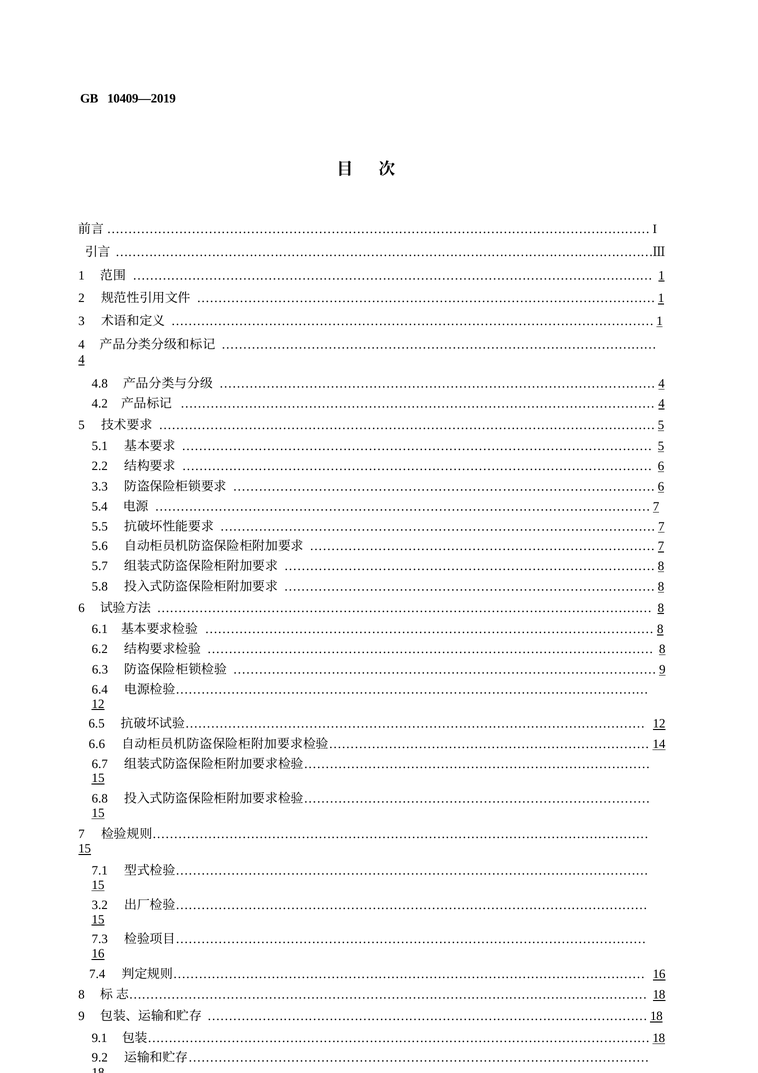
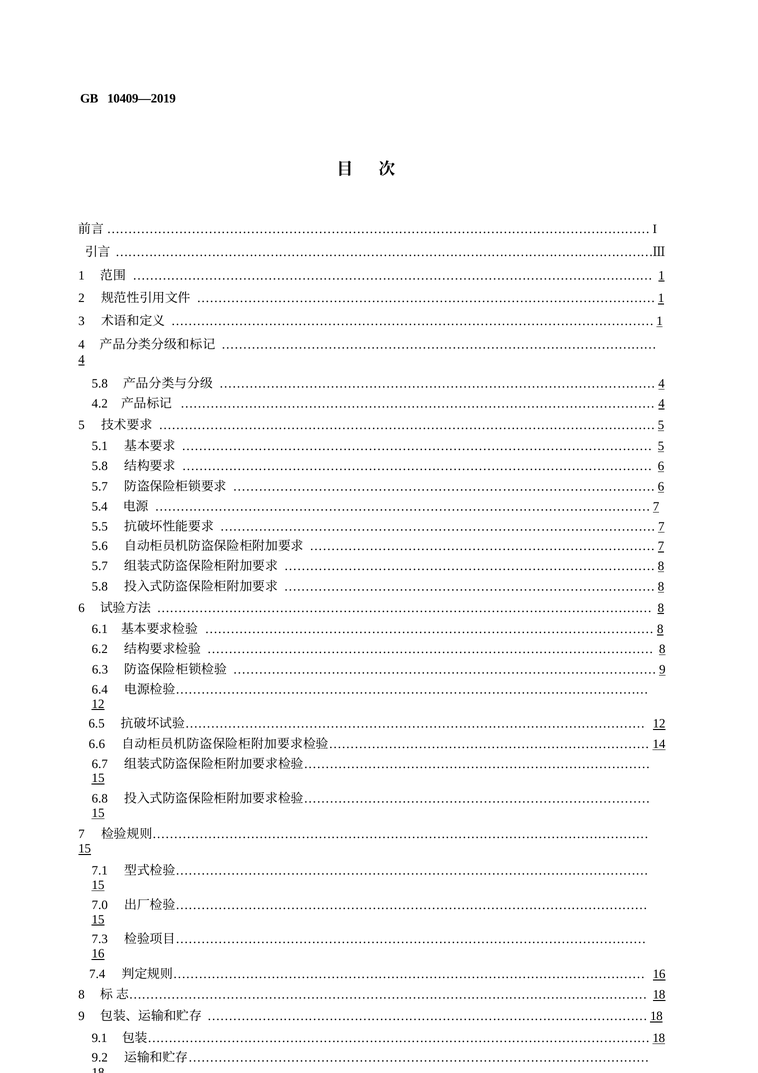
4.8: 4.8 -> 5.8 (100, 383)
2.2: 2.2 -> 5.8 (100, 466)
3.3: 3.3 -> 5.7 (100, 486)
3.2: 3.2 -> 7.0 (100, 905)
